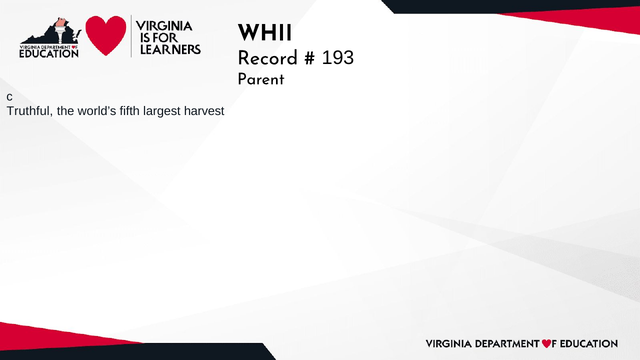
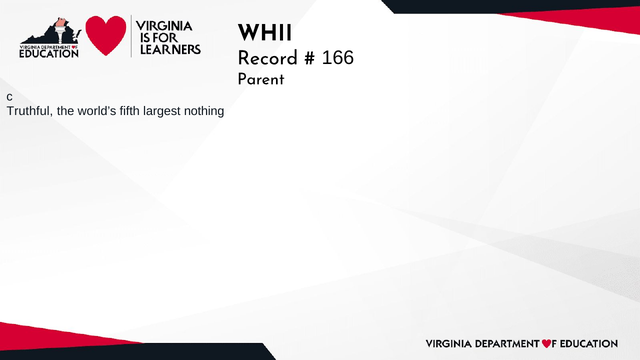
193: 193 -> 166 (338, 58)
harvest: harvest -> nothing (204, 111)
